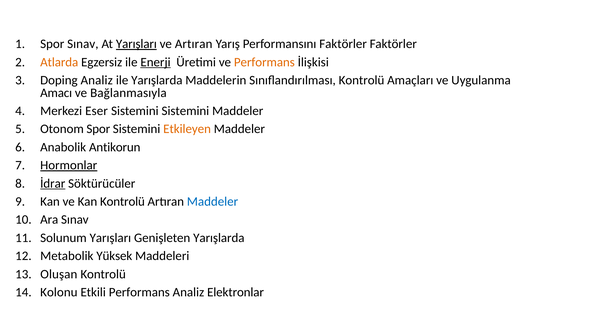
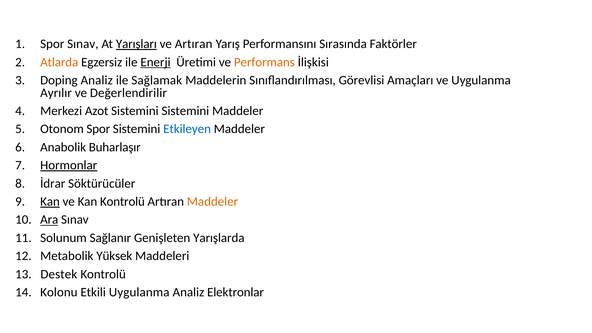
Performansını Faktörler: Faktörler -> Sırasında (343, 44)
ile Yarışlarda: Yarışlarda -> Sağlamak (157, 80)
Sınıflandırılması Kontrolü: Kontrolü -> Görevlisi (361, 80)
Amacı: Amacı -> Ayrılır (56, 93)
Bağlanmasıyla: Bağlanmasıyla -> Değerlendirilir (128, 93)
Eser: Eser -> Azot (97, 111)
Etkileyen colour: orange -> blue (187, 129)
Antikorun: Antikorun -> Buharlaşır (115, 147)
İdrar underline: present -> none (53, 183)
Kan underline: none -> present (50, 202)
Maddeler colour: blue -> orange (213, 202)
Ara underline: none -> present (49, 220)
Solunum Yarışları: Yarışları -> Sağlanır (110, 238)
Oluşan: Oluşan -> Destek (59, 274)
Etkili Performans: Performans -> Uygulanma (139, 292)
